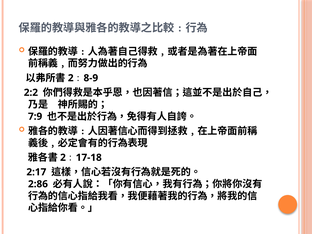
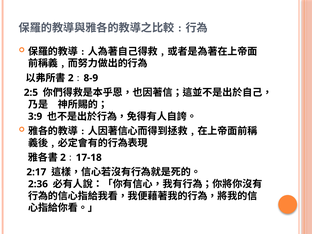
2:2: 2:2 -> 2:5 (31, 93)
7:9: 7:9 -> 3:9 (35, 116)
2:86: 2:86 -> 2:36 (38, 184)
